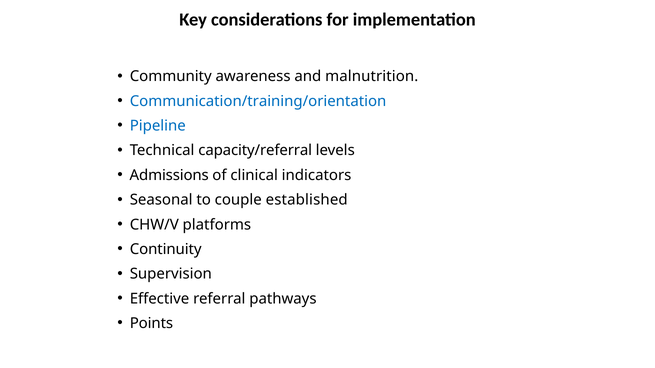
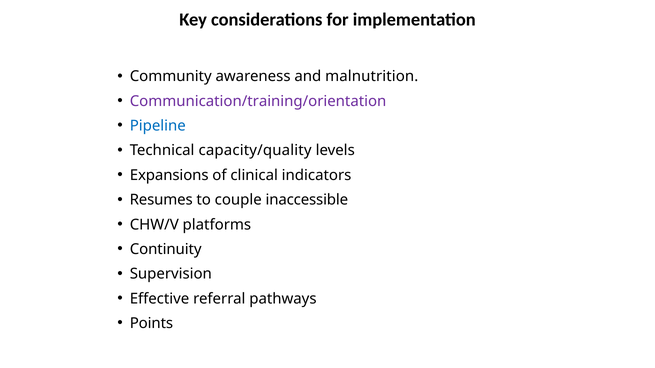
Communication/training/orientation colour: blue -> purple (258, 101)
capacity/referral: capacity/referral -> capacity/quality (255, 151)
Admissions: Admissions -> Expansions (169, 175)
Seasonal: Seasonal -> Resumes (161, 200)
established: established -> inaccessible (307, 200)
